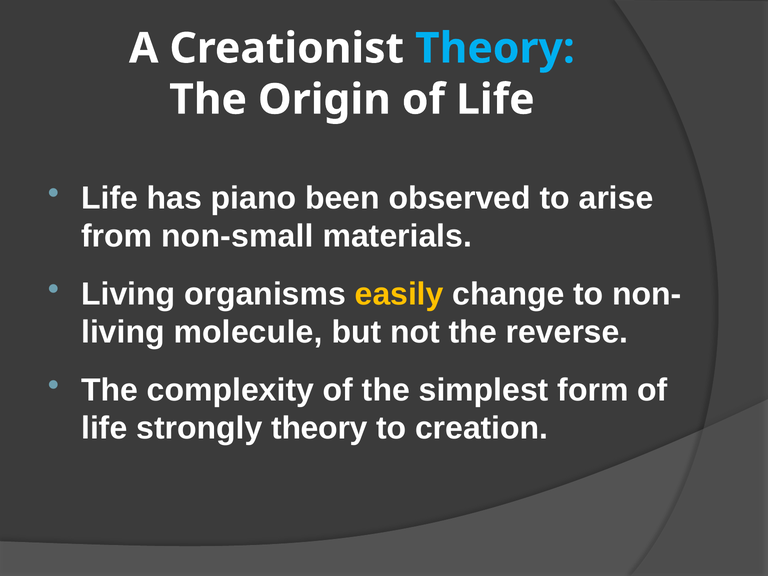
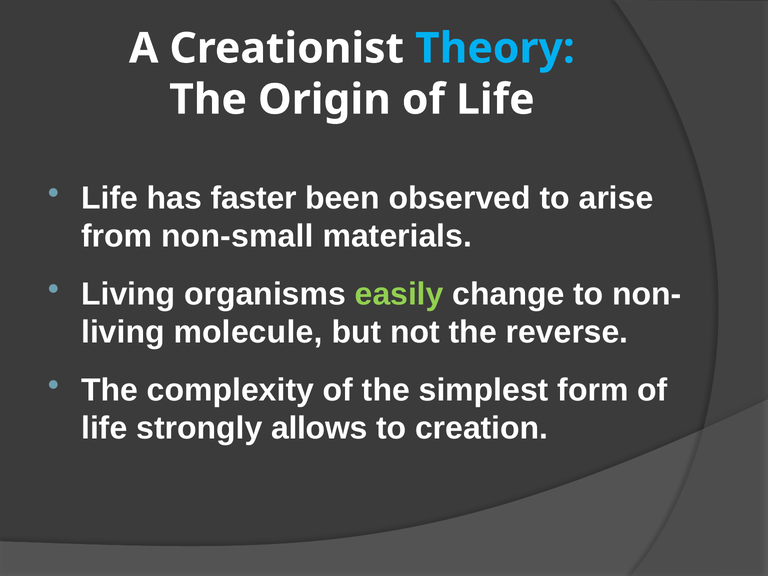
piano: piano -> faster (254, 198)
easily colour: yellow -> light green (399, 294)
strongly theory: theory -> allows (319, 428)
